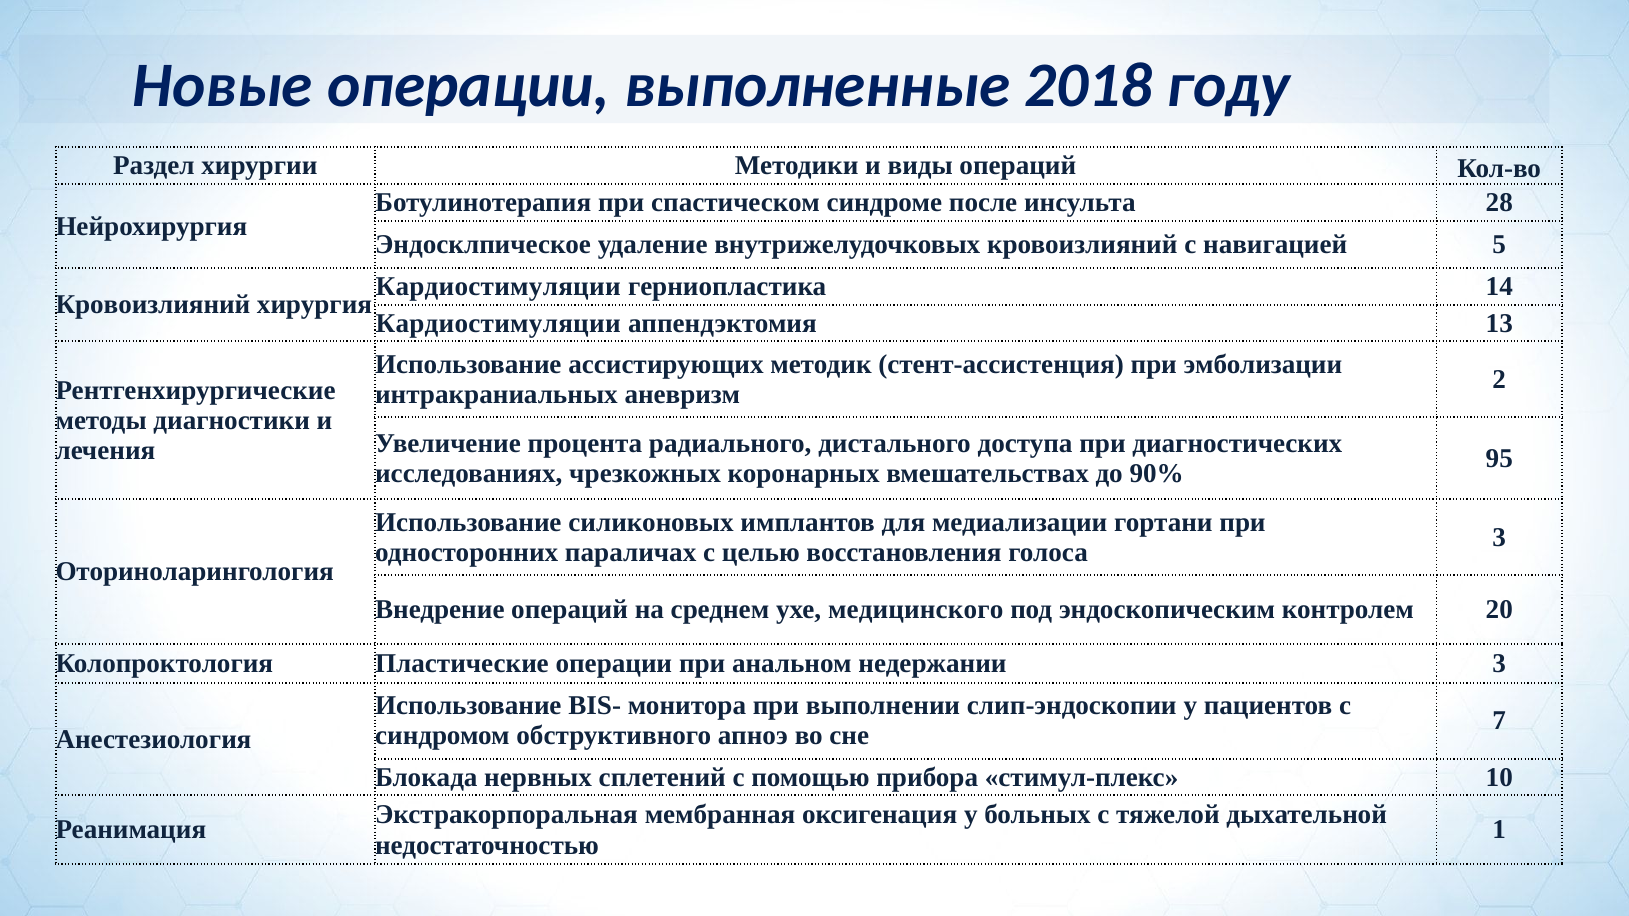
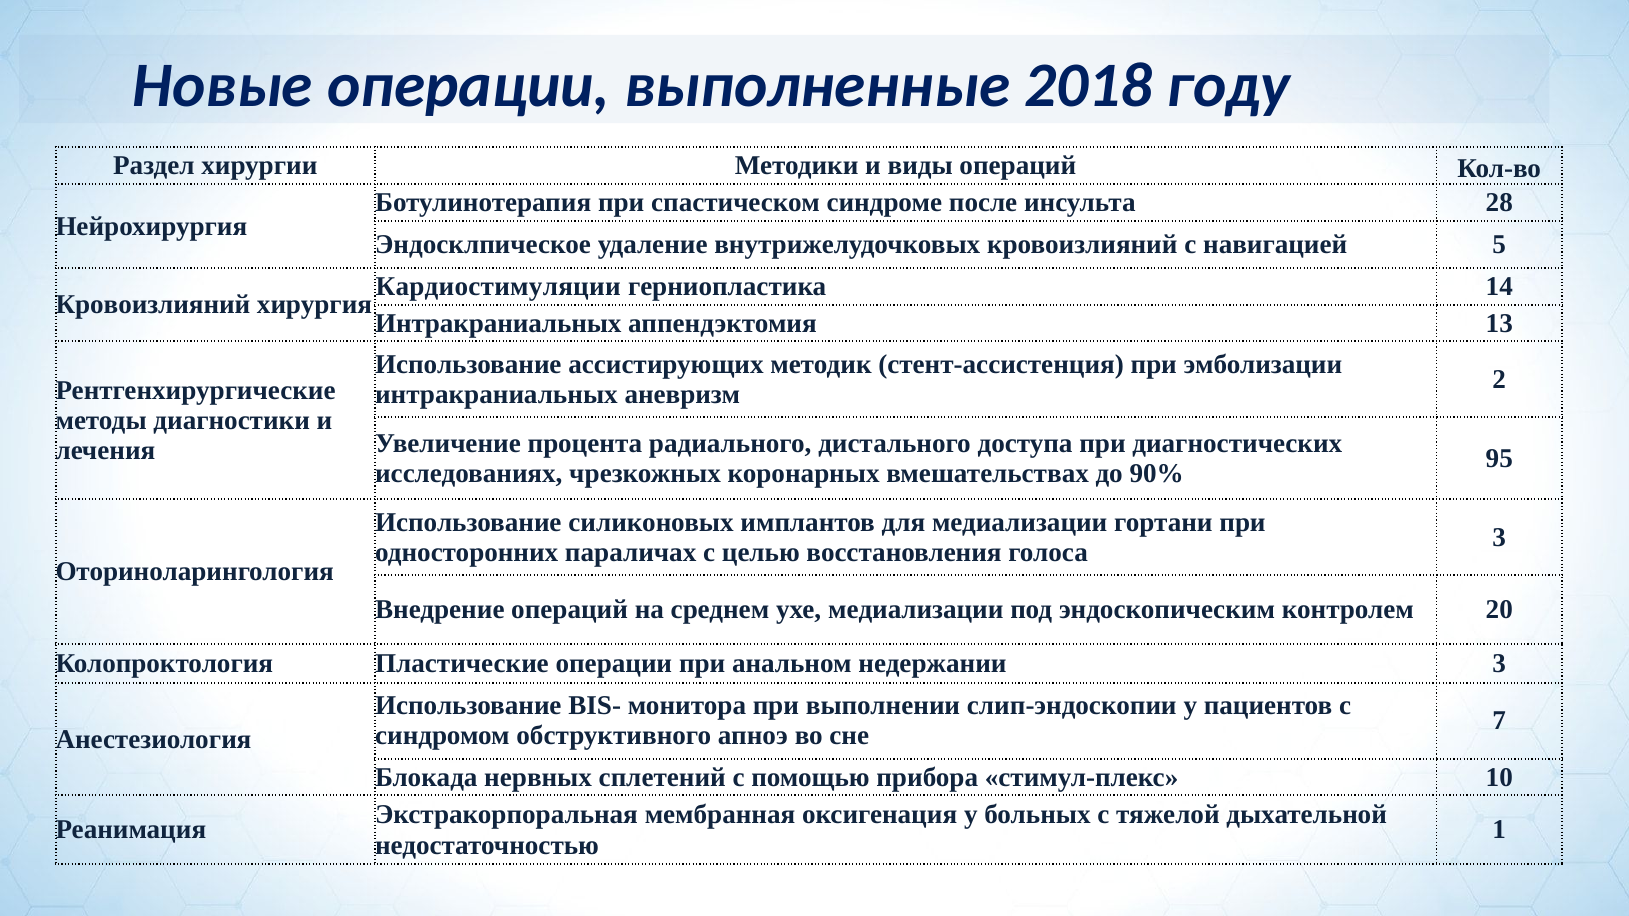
Кардиостимуляции: Кардиостимуляции -> Интракраниальных (498, 323)
ухе медицинского: медицинского -> медиализации (916, 610)
